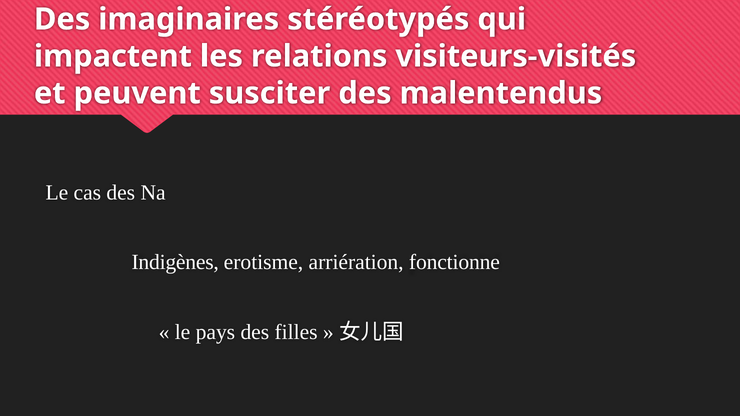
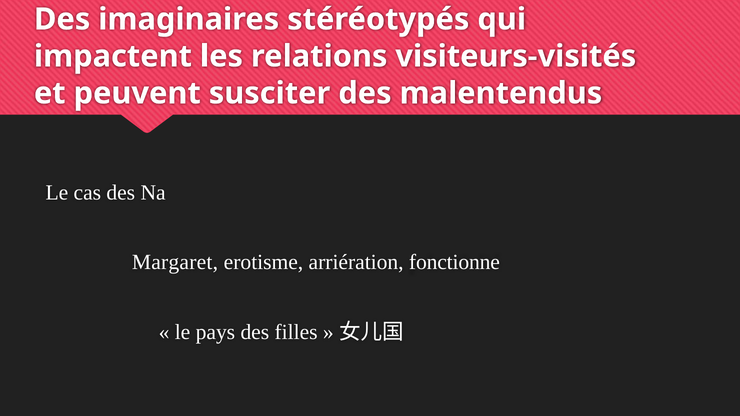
Indigènes: Indigènes -> Margaret (175, 262)
